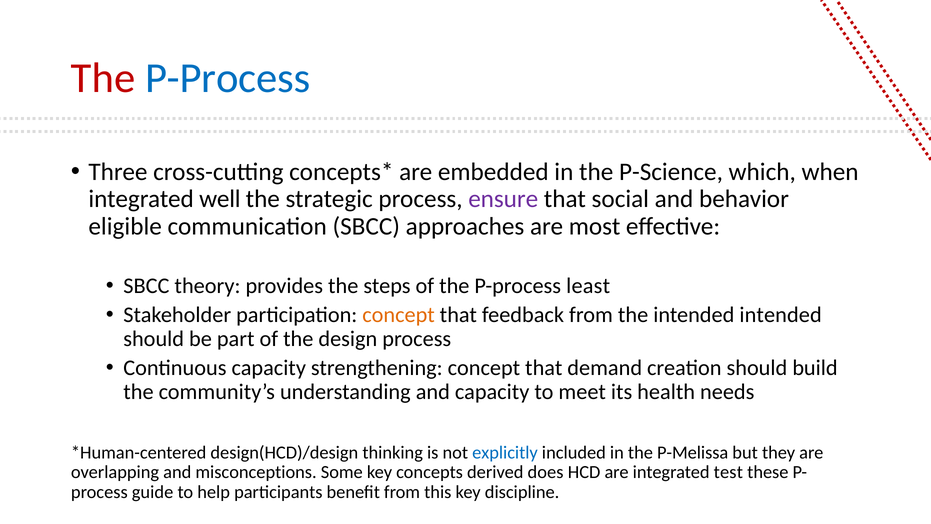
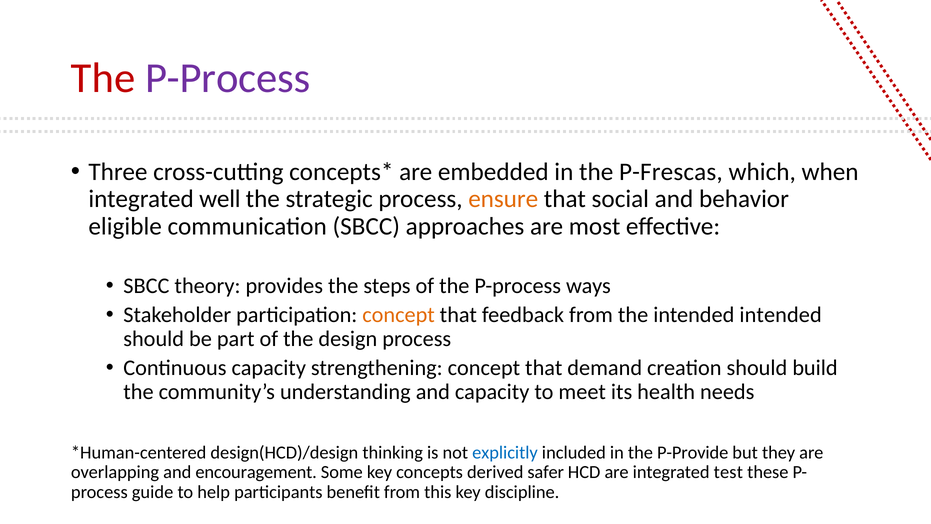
P-Process colour: blue -> purple (228, 78)
P-Science: P-Science -> P-Frescas (671, 172)
ensure colour: purple -> orange (503, 199)
least: least -> ways (588, 286)
P-Melissa: P-Melissa -> P-Provide (693, 452)
misconceptions: misconceptions -> encouragement (256, 472)
does: does -> safer (546, 472)
